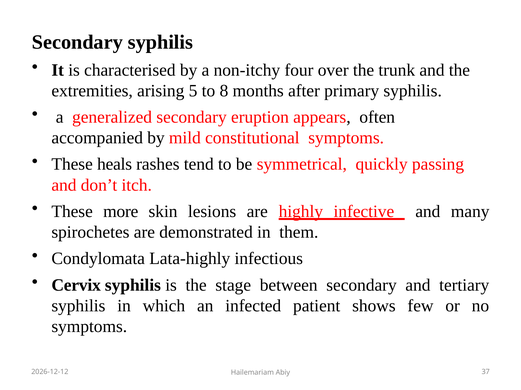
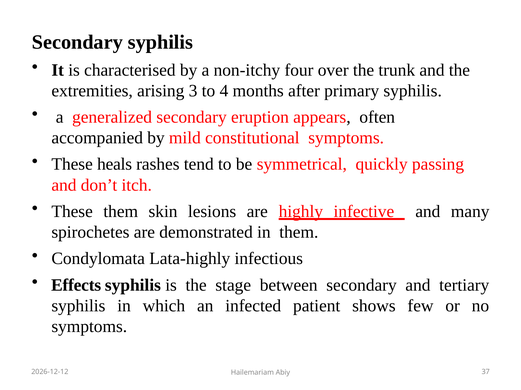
5: 5 -> 3 (193, 91)
8: 8 -> 4 (224, 91)
These more: more -> them (121, 212)
Cervix: Cervix -> Effects (76, 286)
